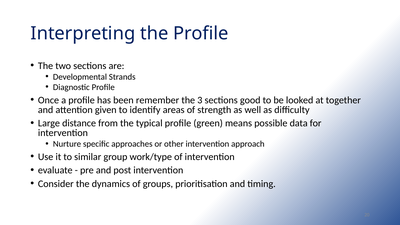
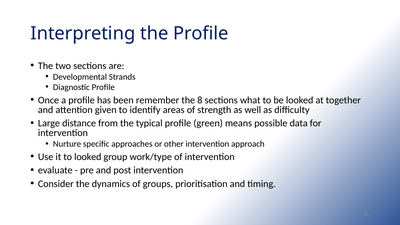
3: 3 -> 8 (200, 100)
good: good -> what (250, 100)
to similar: similar -> looked (88, 157)
